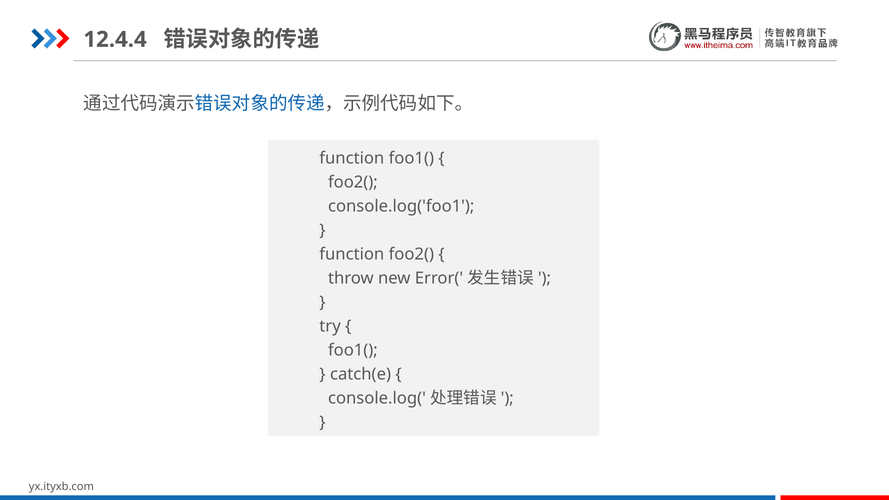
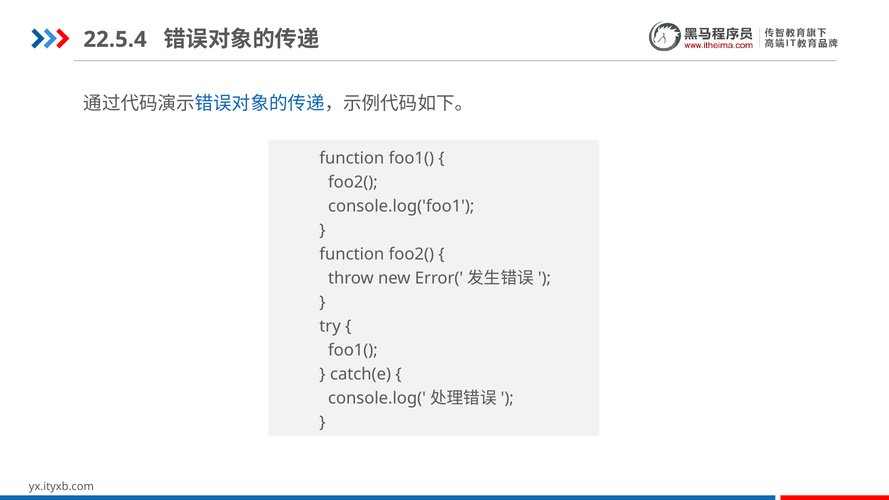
12.4.4: 12.4.4 -> 22.5.4 (115, 39)
